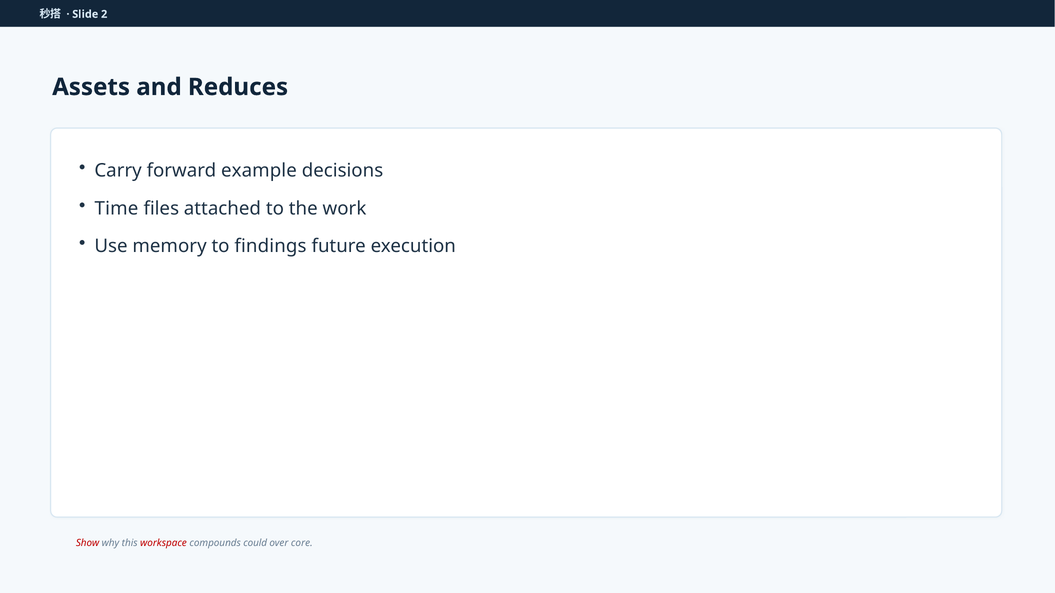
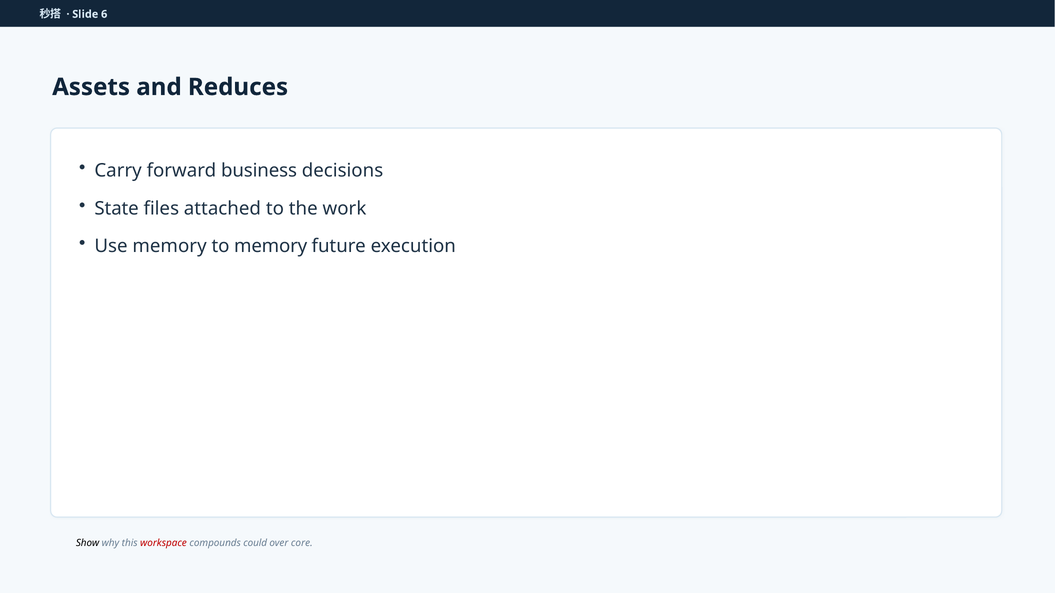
2: 2 -> 6 (104, 14)
example: example -> business (259, 171)
Time: Time -> State (117, 209)
to findings: findings -> memory (271, 246)
Show colour: red -> black (88, 543)
